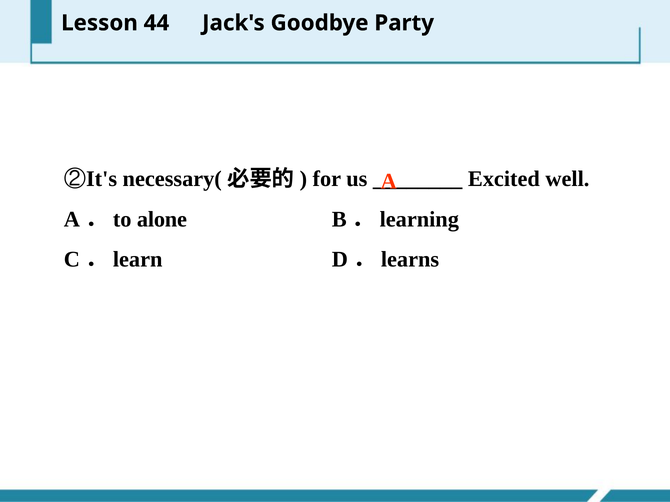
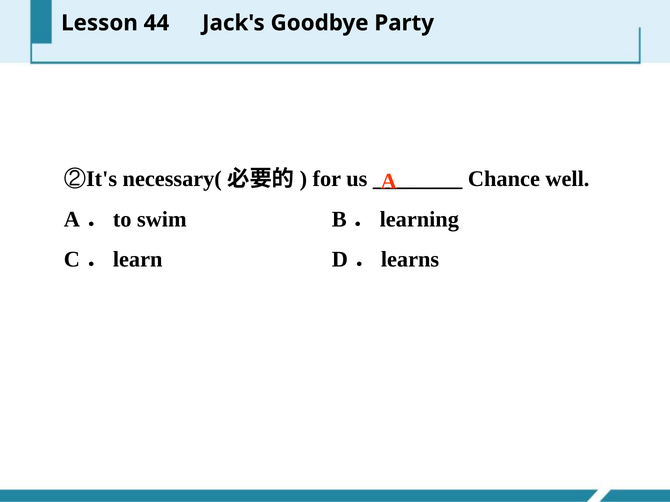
Excited: Excited -> Chance (504, 179)
alone: alone -> swim (162, 220)
